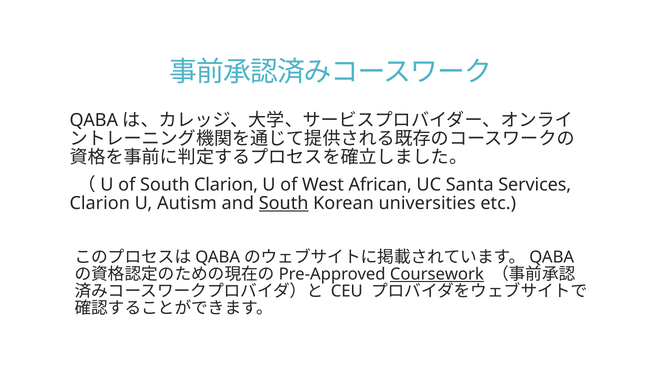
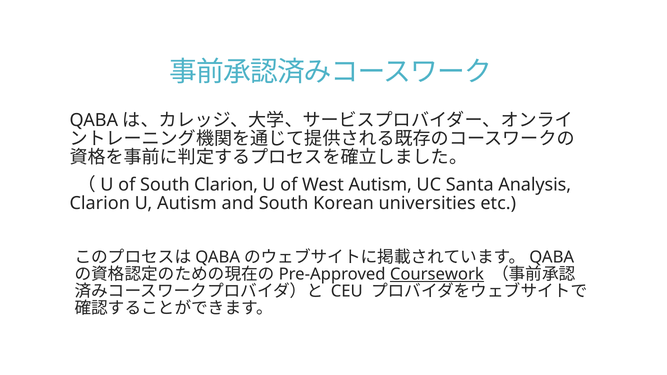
West African: African -> Autism (380, 185)
Services: Services -> Analysis (535, 185)
South underline: present -> none (284, 203)
